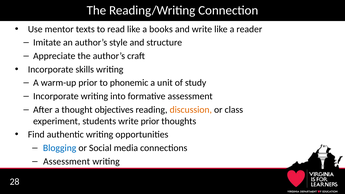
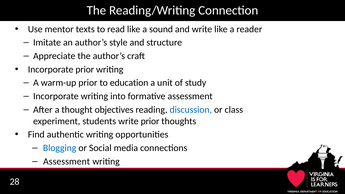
books: books -> sound (161, 29)
Incorporate skills: skills -> prior (85, 69)
phonemic: phonemic -> education (129, 83)
discussion colour: orange -> blue (191, 110)
